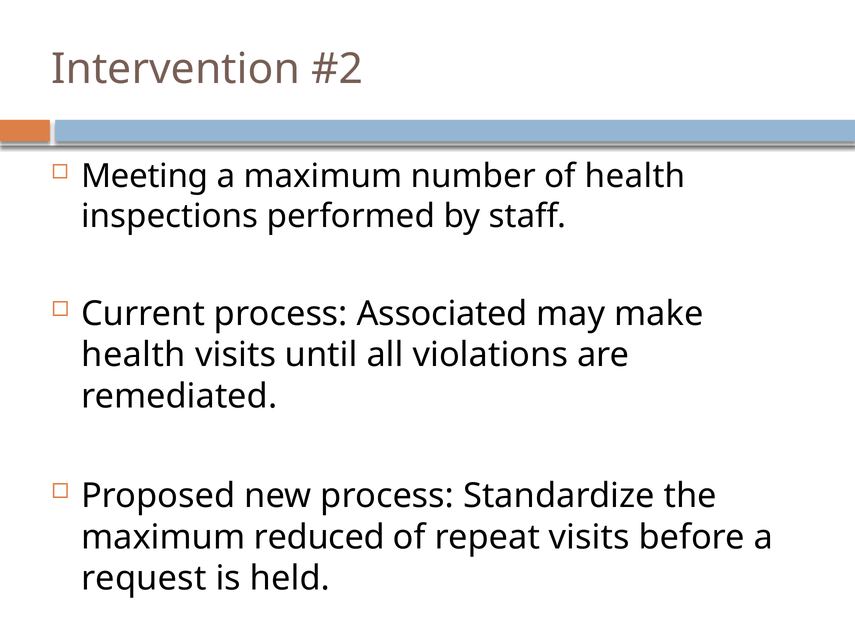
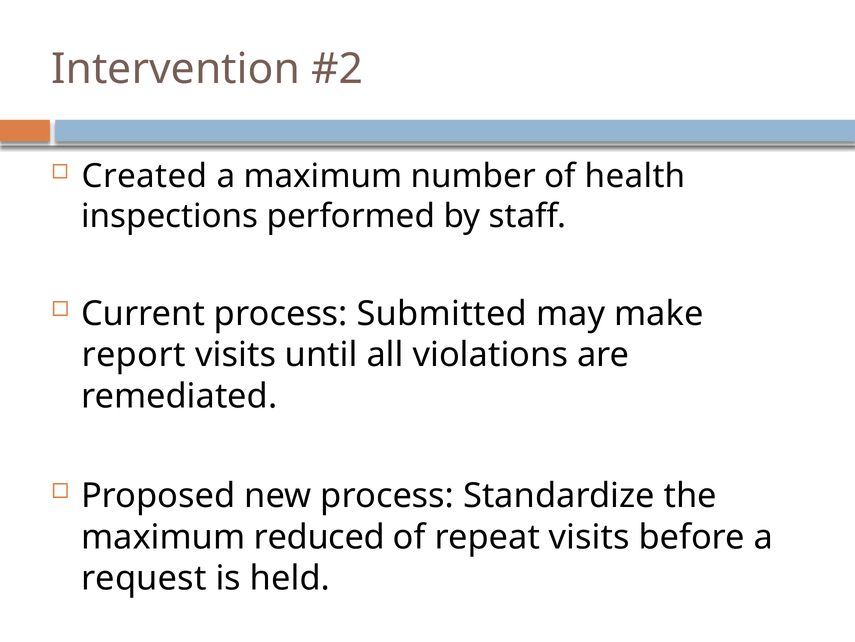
Meeting: Meeting -> Created (144, 176)
Associated: Associated -> Submitted (442, 313)
health: health -> report (134, 355)
